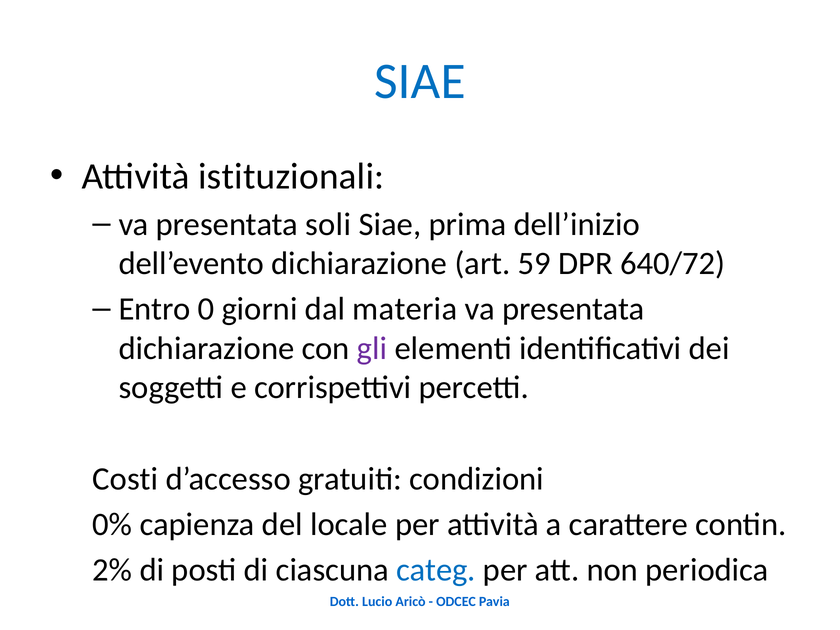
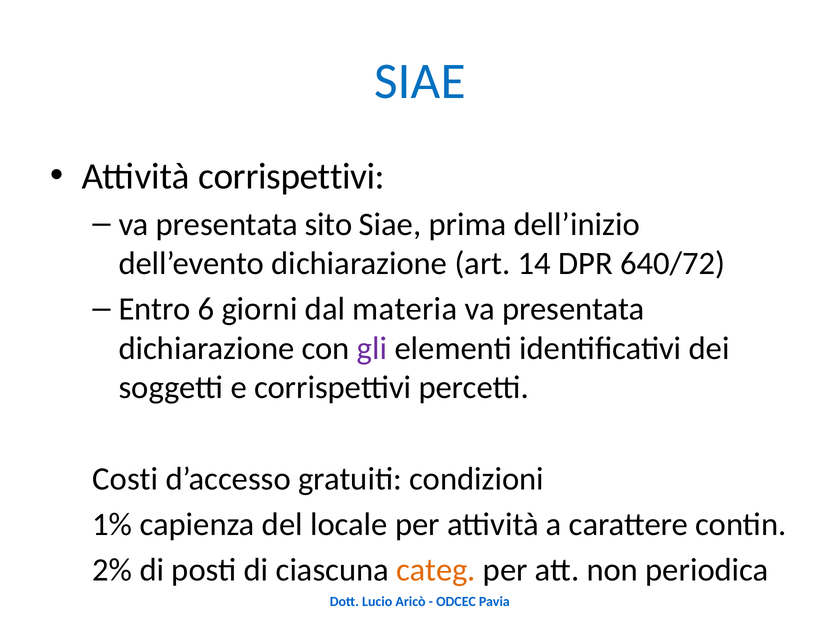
Attività istituzionali: istituzionali -> corrispettivi (292, 176)
soli: soli -> sito (329, 224)
59: 59 -> 14 (534, 264)
0: 0 -> 6 (206, 309)
0%: 0% -> 1% (112, 524)
categ colour: blue -> orange (436, 570)
